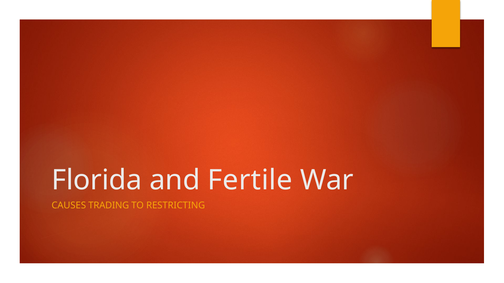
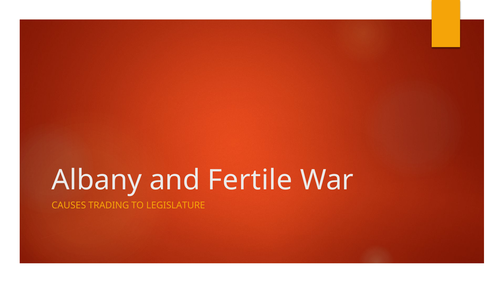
Florida: Florida -> Albany (97, 181)
RESTRICTING: RESTRICTING -> LEGISLATURE (176, 206)
